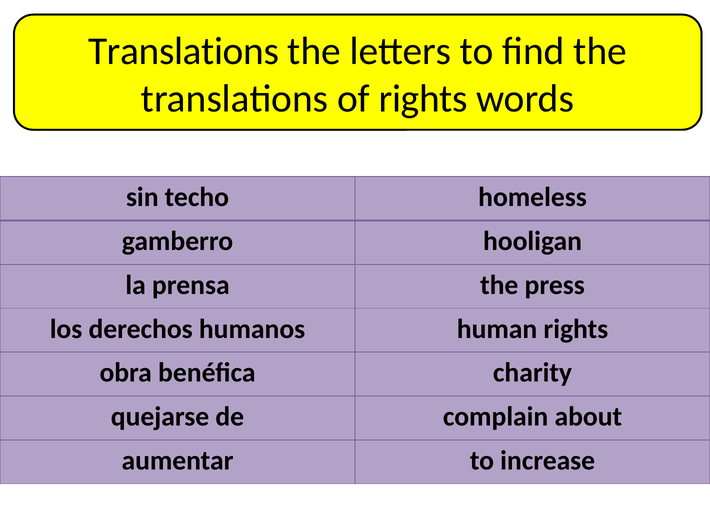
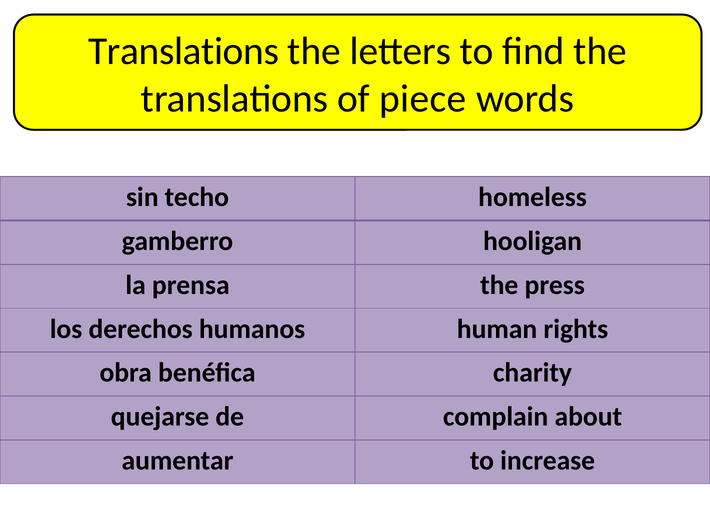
of rights: rights -> piece (423, 99)
